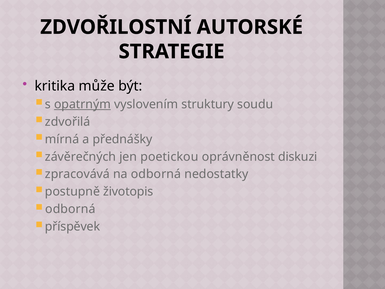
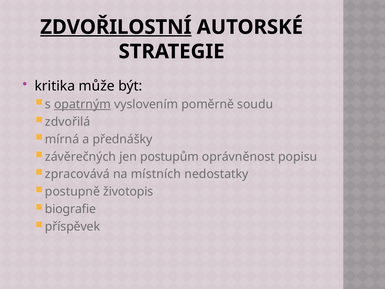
ZDVOŘILOSTNÍ underline: none -> present (116, 27)
struktury: struktury -> poměrně (208, 104)
poetickou: poetickou -> postupům (170, 157)
diskuzi: diskuzi -> popisu (298, 157)
na odborná: odborná -> místních (156, 174)
odborná: odborná -> biografie (70, 209)
